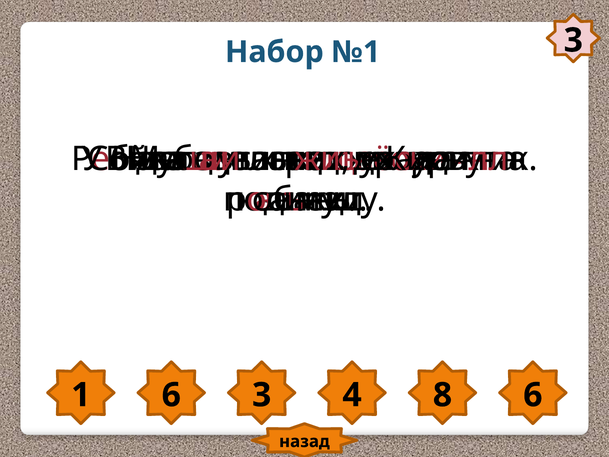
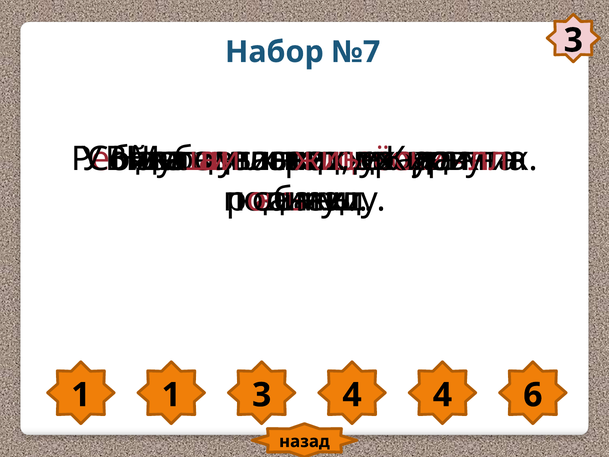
№1: №1 -> №7 (356, 52)
1 6: 6 -> 1 (171, 395)
4 8: 8 -> 4 (442, 395)
